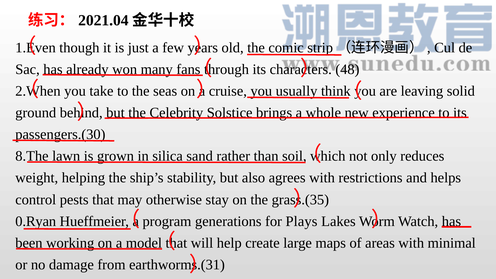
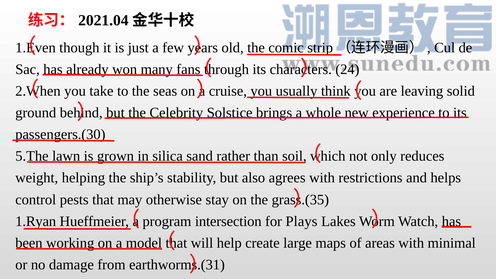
48: 48 -> 24 (347, 69)
8.The: 8.The -> 5.The (32, 156)
0.Ryan: 0.Ryan -> 1.Ryan (36, 221)
generations: generations -> intersection (228, 221)
